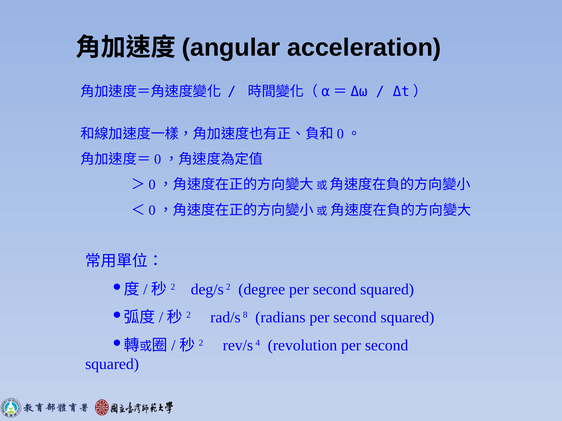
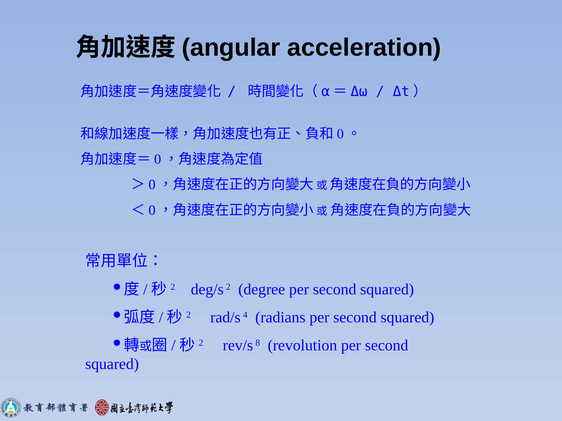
8: 8 -> 4 (245, 315)
4: 4 -> 8 (258, 343)
